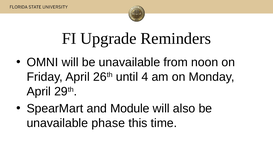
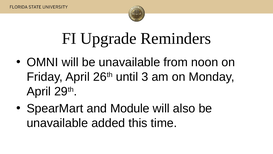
4: 4 -> 3 (145, 77)
phase: phase -> added (108, 123)
